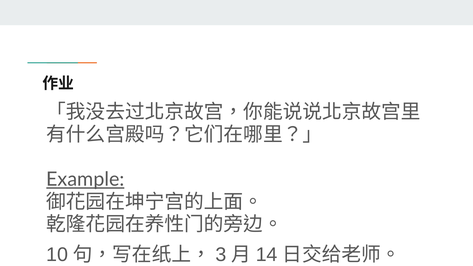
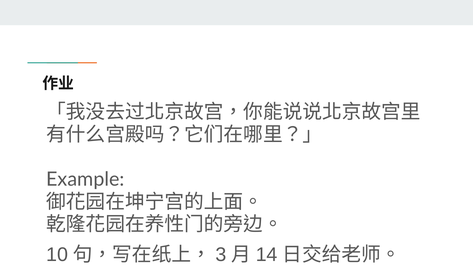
Example underline: present -> none (85, 180)
